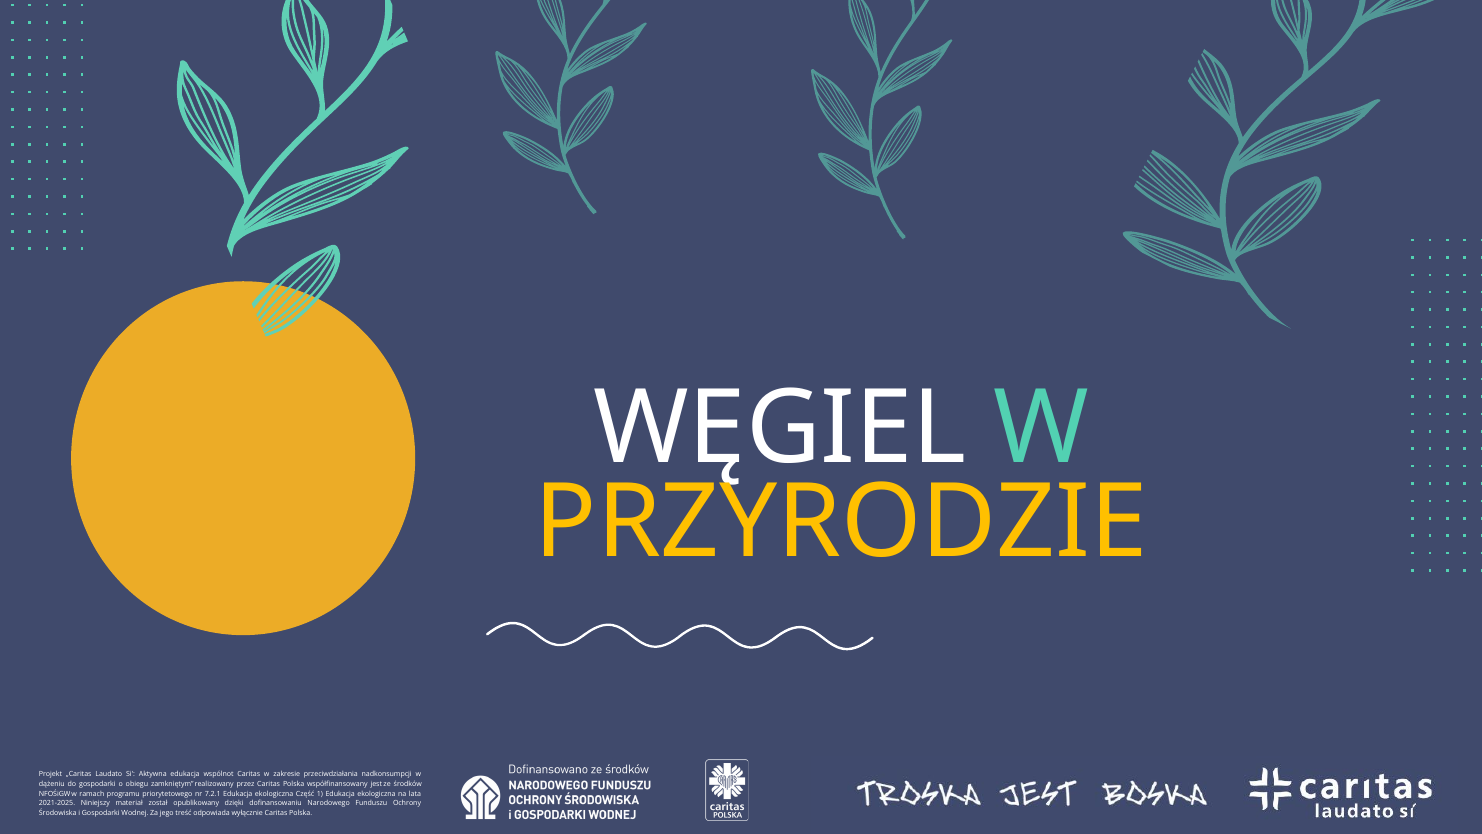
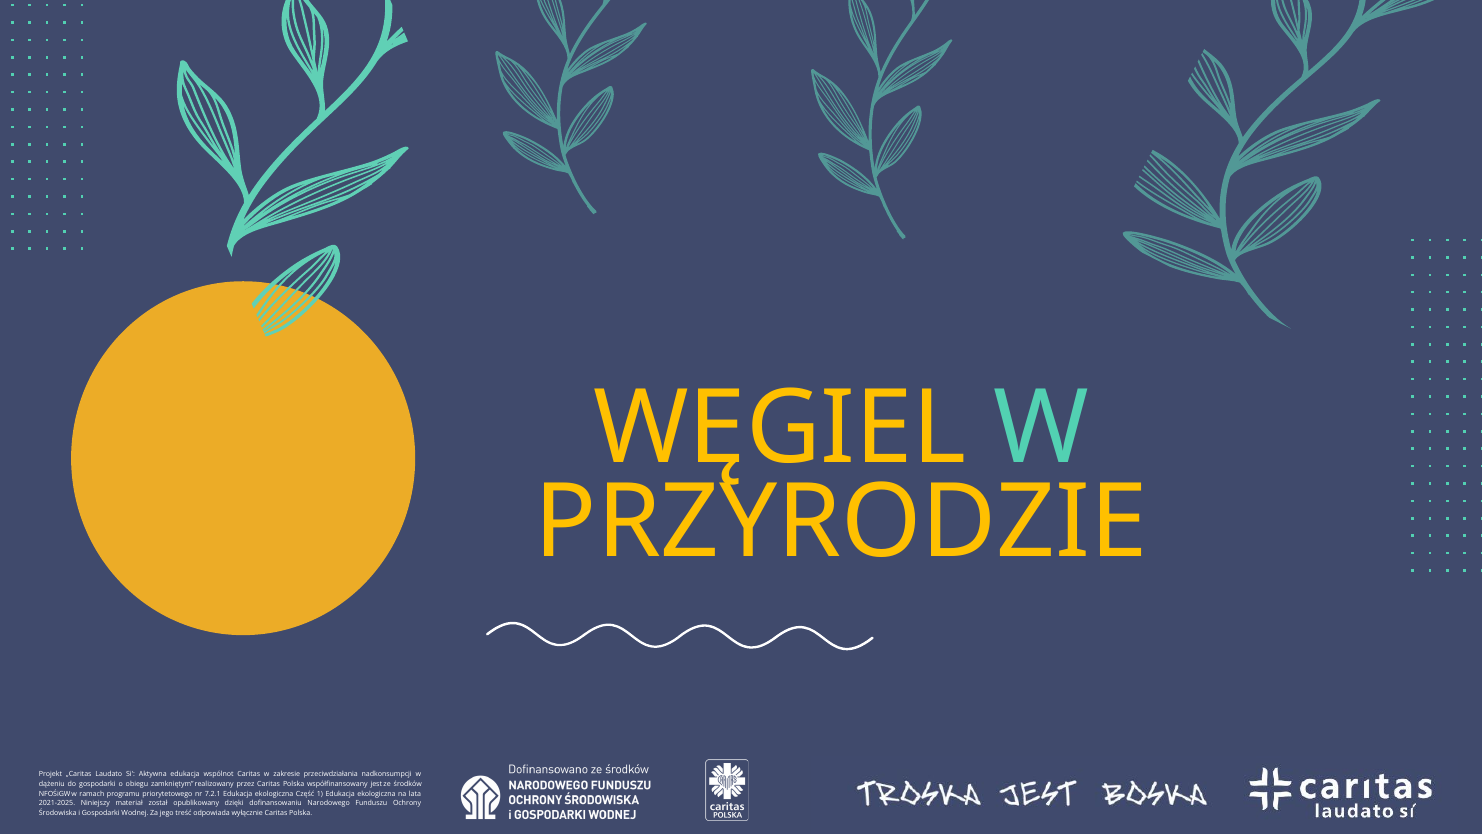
WĘGIEL colour: white -> yellow (780, 428)
